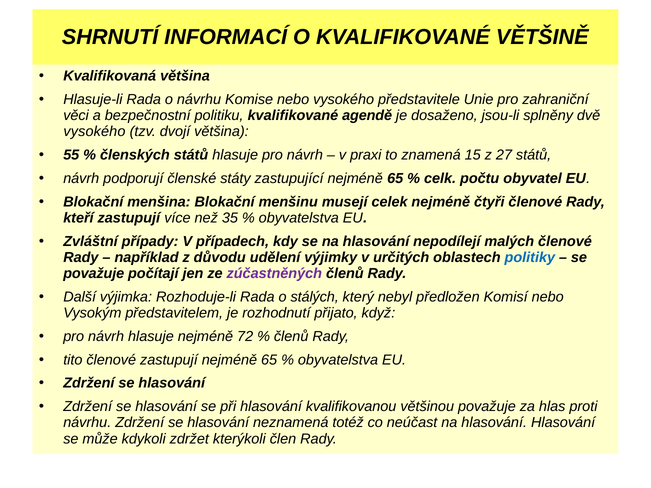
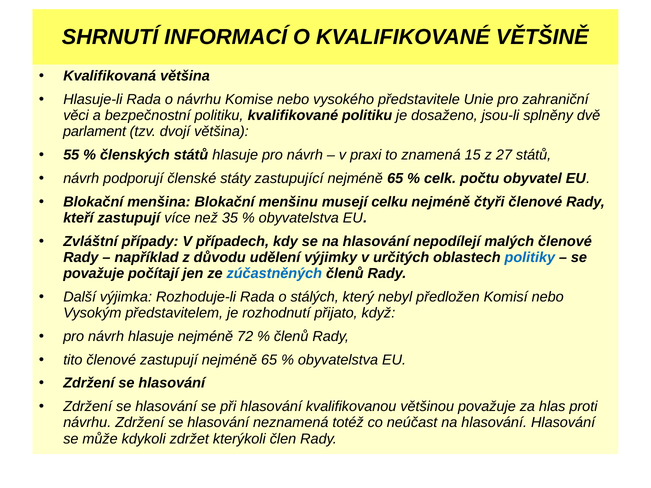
kvalifikované agendě: agendě -> politiku (367, 116)
vysokého: vysokého -> parlament (95, 132)
celek: celek -> celku (390, 202)
zúčastněných colour: purple -> blue (274, 274)
